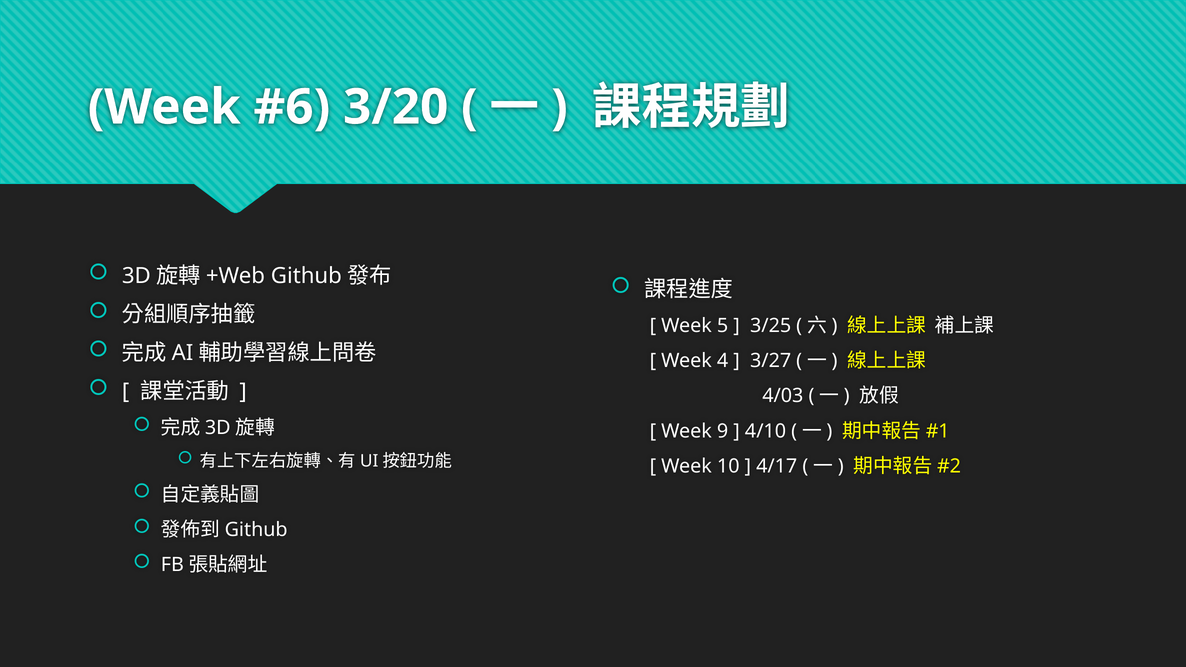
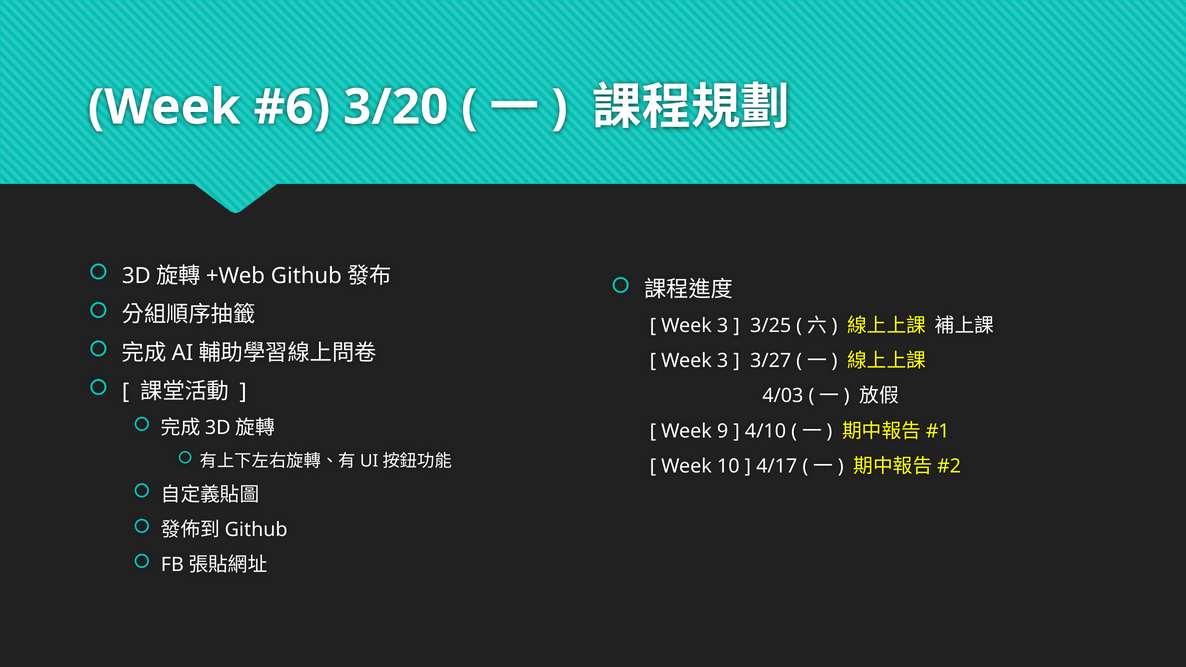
5: 5 -> 3 (723, 326)
4: 4 -> 3 (723, 361)
